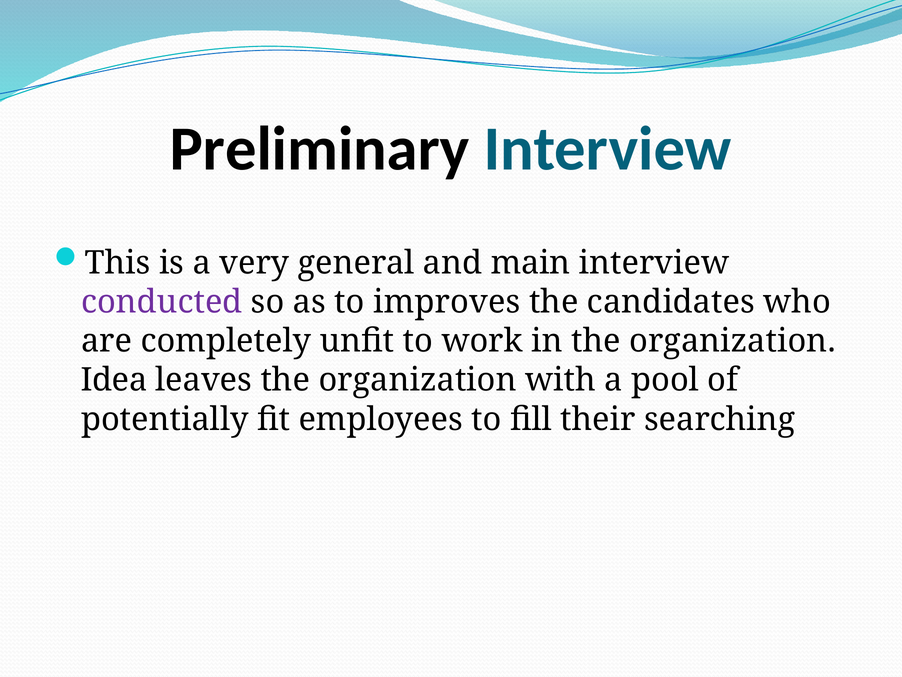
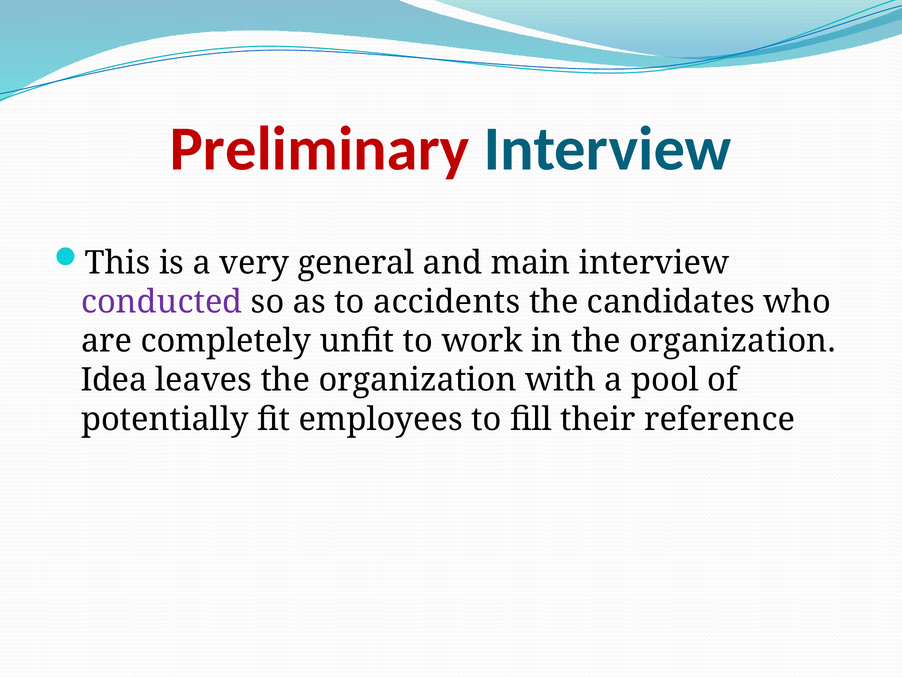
Preliminary colour: black -> red (320, 149)
improves: improves -> accidents (447, 302)
searching: searching -> reference (720, 419)
